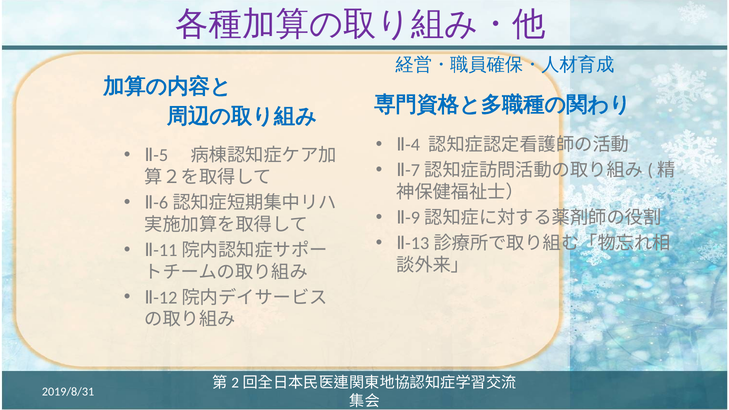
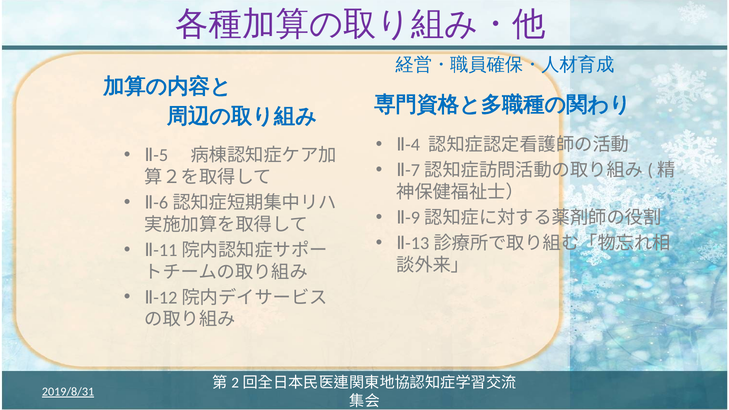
2019/8/31 underline: none -> present (68, 392)
